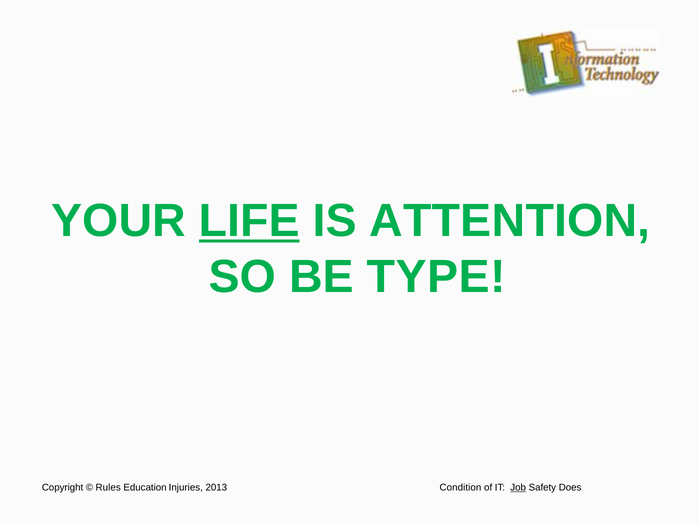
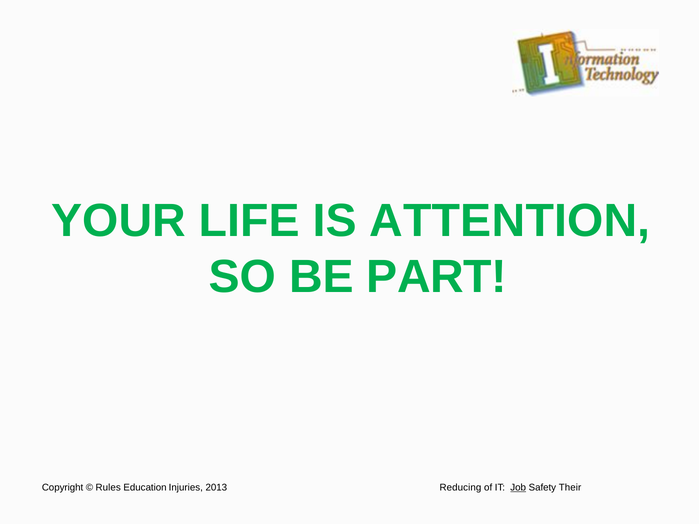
LIFE underline: present -> none (249, 221)
TYPE: TYPE -> PART (437, 277)
Condition: Condition -> Reducing (460, 488)
Does: Does -> Their (570, 488)
